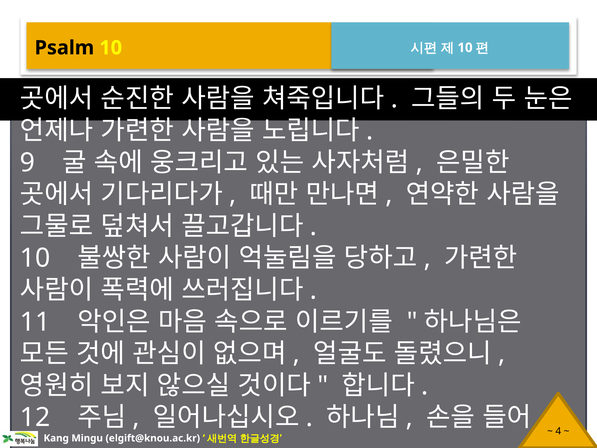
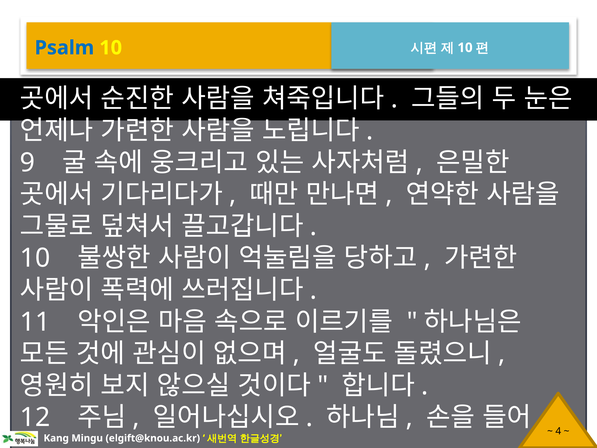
Psalm colour: black -> blue (64, 48)
